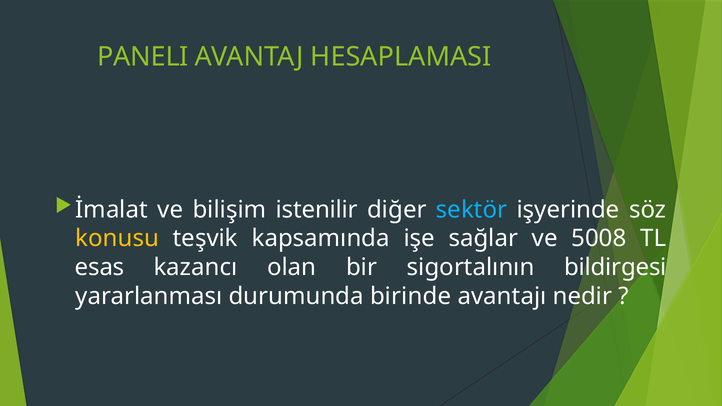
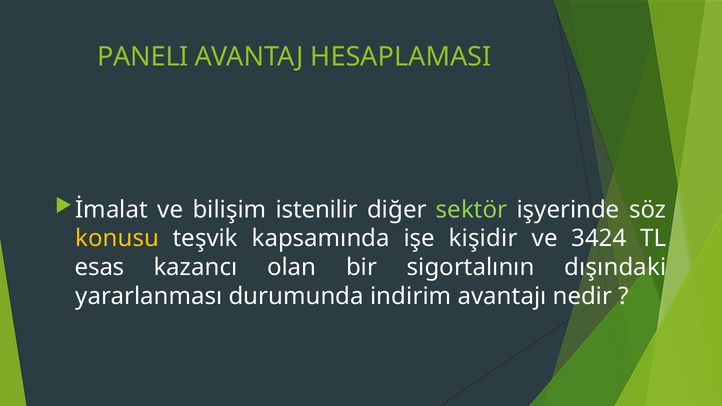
sektör colour: light blue -> light green (471, 210)
sağlar: sağlar -> kişidir (483, 239)
5008: 5008 -> 3424 (599, 239)
bildirgesi: bildirgesi -> dışındaki (615, 267)
birinde: birinde -> indirim (411, 296)
